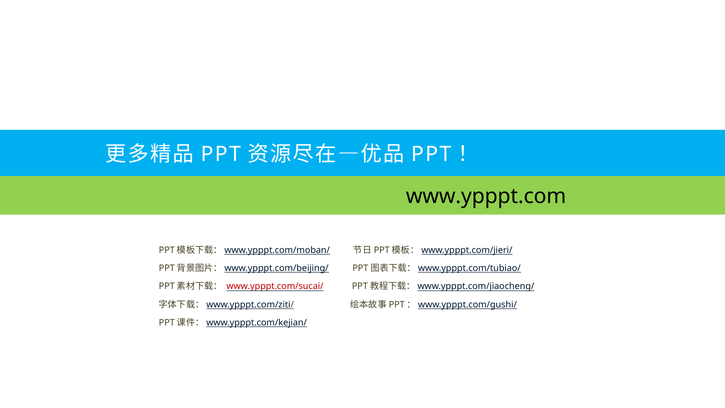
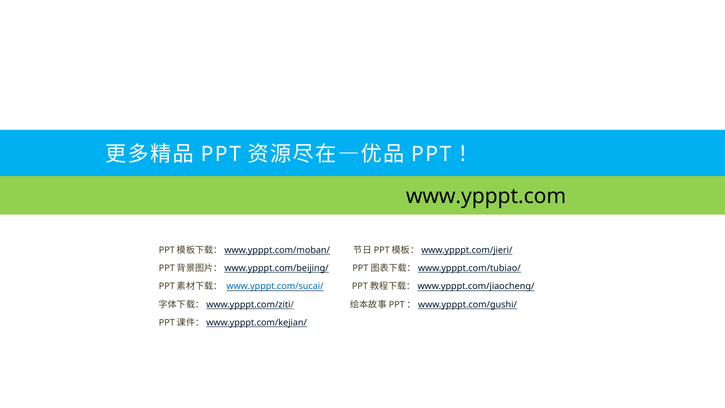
www.ypppt.com/sucai/ colour: red -> blue (275, 286)
